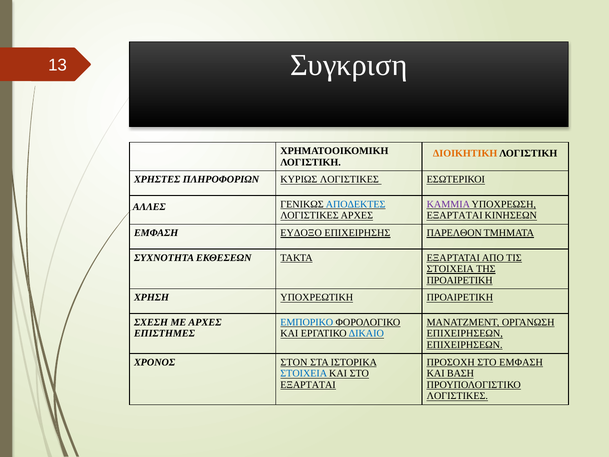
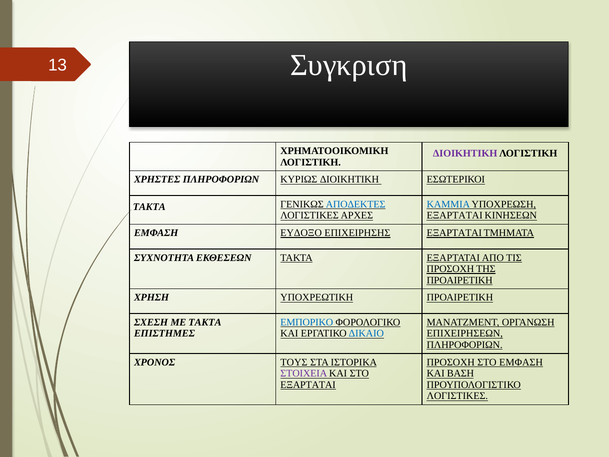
ΔΙΟΙΚΗΤΙΚΗ colour: orange -> purple (465, 153)
ΚΥΡΙΩΣ ΛΟΓΙΣΤΙΚΕΣ: ΛΟΓΙΣΤΙΚΕΣ -> ΔΙΟΙΚΗΤΙΚΗ (349, 179)
ΚΑΜΜΙΑ colour: purple -> blue (448, 204)
ΑΛΛΕΣ: ΑΛΛΕΣ -> ΤΑΚΤΑ (149, 207)
ΕΠΙΧΕΙΡΗΣΗΣ ΠΑΡΕΛΘΟΝ: ΠΑΡΕΛΘΟΝ -> ΕΞΑΡΤΑΤΑΙ (454, 233)
ΣΤΟΙΧΕΙΑ: ΣΤΟΙΧΕΙΑ -> ΠΡΟΣΟΧΗ (450, 269)
ΜΕ ΑΡΧΕΣ: ΑΡΧΕΣ -> ΤΑΚΤΑ (205, 322)
ΕΠΙΧΕΙΡΗΣΕΩΝ: ΕΠΙΧΕΙΡΗΣΕΩΝ -> ΠΛΗΡΟΦΟΡΙΩΝ (465, 345)
ΣΤΟΝ: ΣΤΟΝ -> ΤΟΥΣ (294, 362)
ΣΤΟΙΧΕΙΑ colour: blue -> purple (304, 373)
